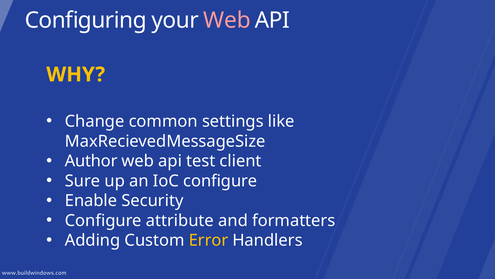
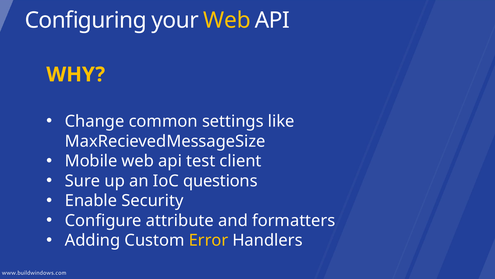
Web colour: pink -> yellow (227, 20)
Author: Author -> Mobile (91, 161)
IoC configure: configure -> questions (220, 181)
